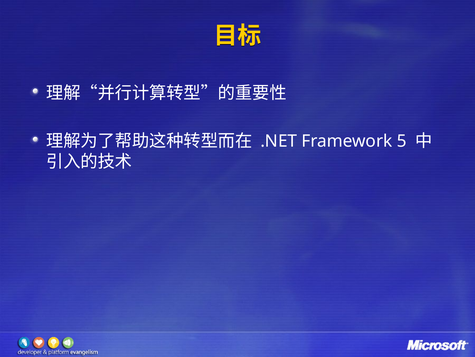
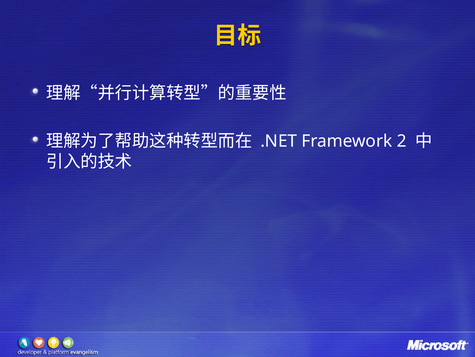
5: 5 -> 2 (402, 141)
